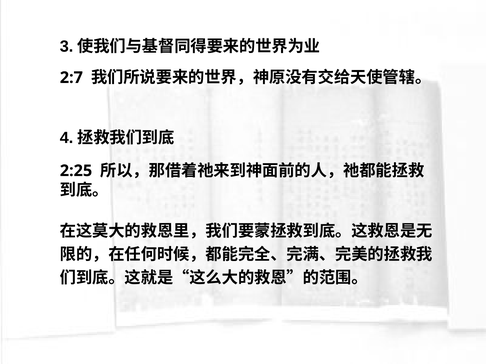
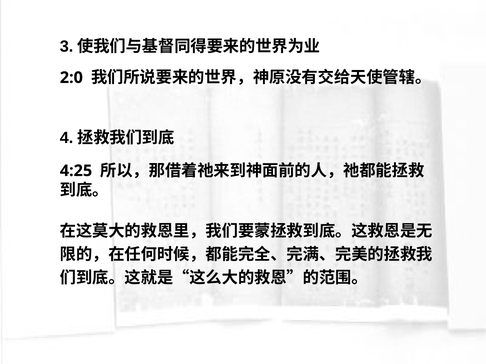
2:7: 2:7 -> 2:0 (71, 78)
2:25: 2:25 -> 4:25 (76, 171)
